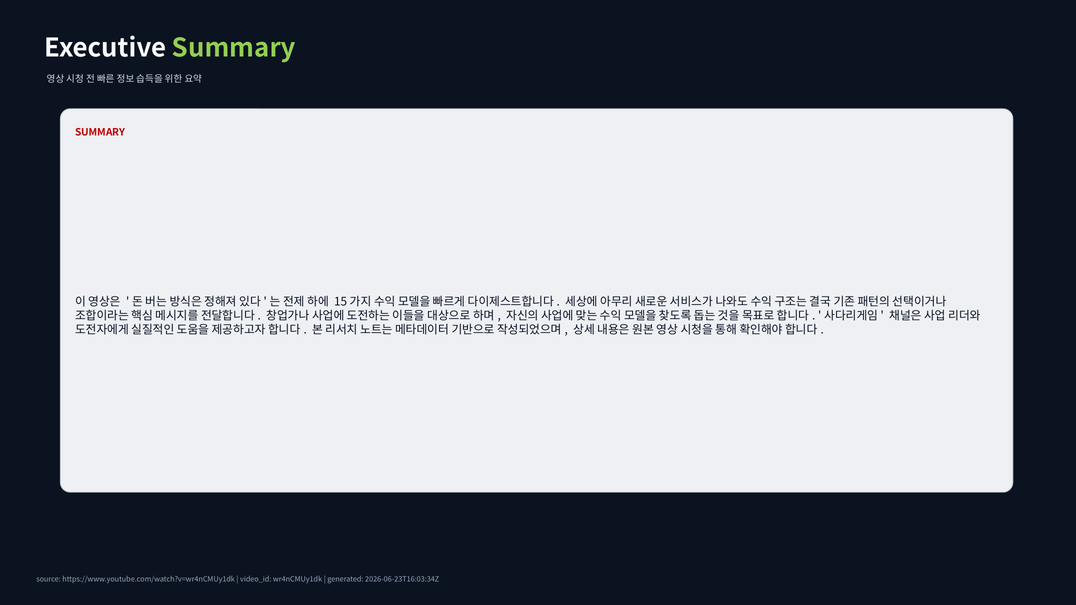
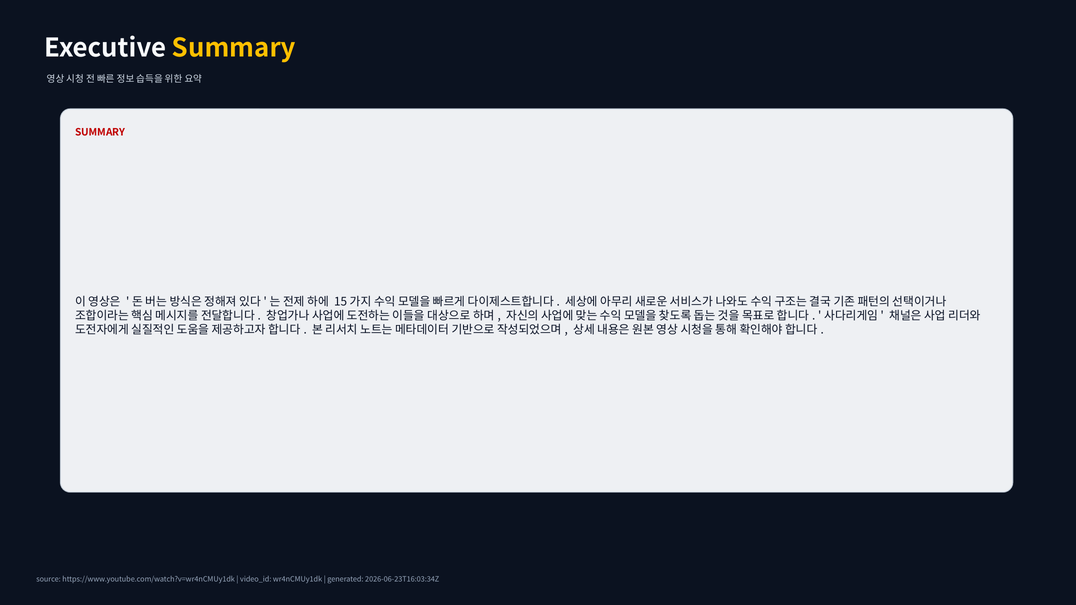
Summary colour: light green -> yellow (234, 48)
